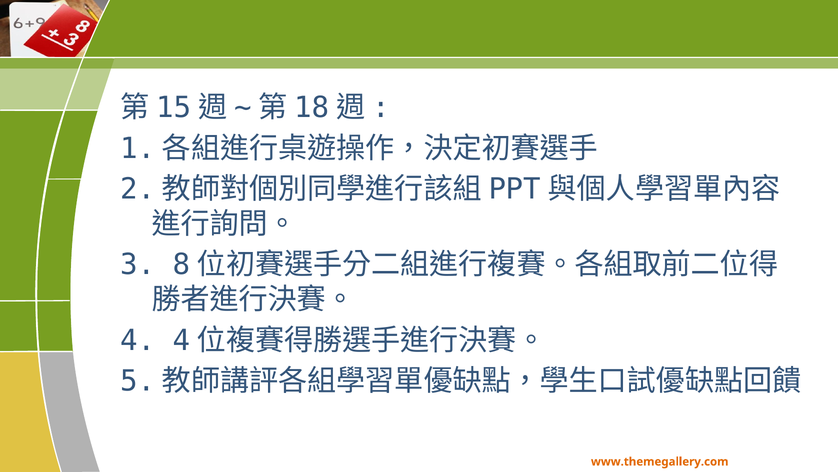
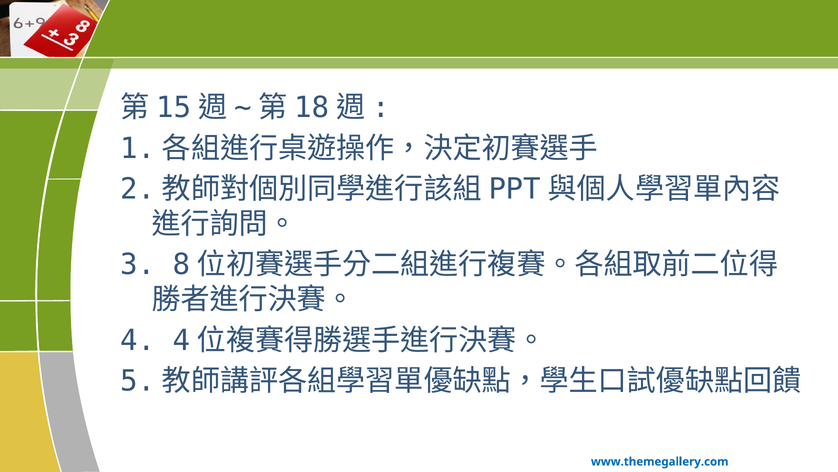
www.themegallery.com colour: orange -> blue (660, 461)
